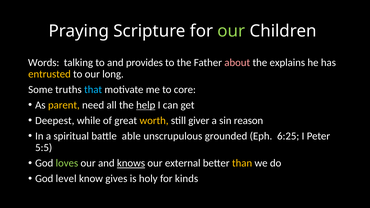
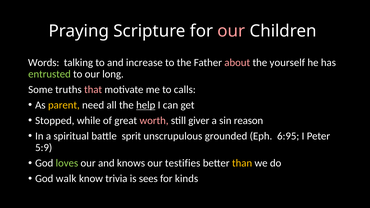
our colour: light green -> pink (231, 31)
provides: provides -> increase (144, 63)
explains: explains -> yourself (287, 63)
entrusted colour: yellow -> light green (49, 74)
that colour: light blue -> pink (93, 90)
core: core -> calls (185, 90)
Deepest: Deepest -> Stopped (55, 121)
worth colour: yellow -> pink (154, 121)
able: able -> sprit (131, 136)
6:25: 6:25 -> 6:95 (288, 136)
5:5: 5:5 -> 5:9 (44, 148)
knows underline: present -> none (131, 163)
external: external -> testifies (183, 163)
level: level -> walk (66, 179)
gives: gives -> trivia (116, 179)
holy: holy -> sees (148, 179)
